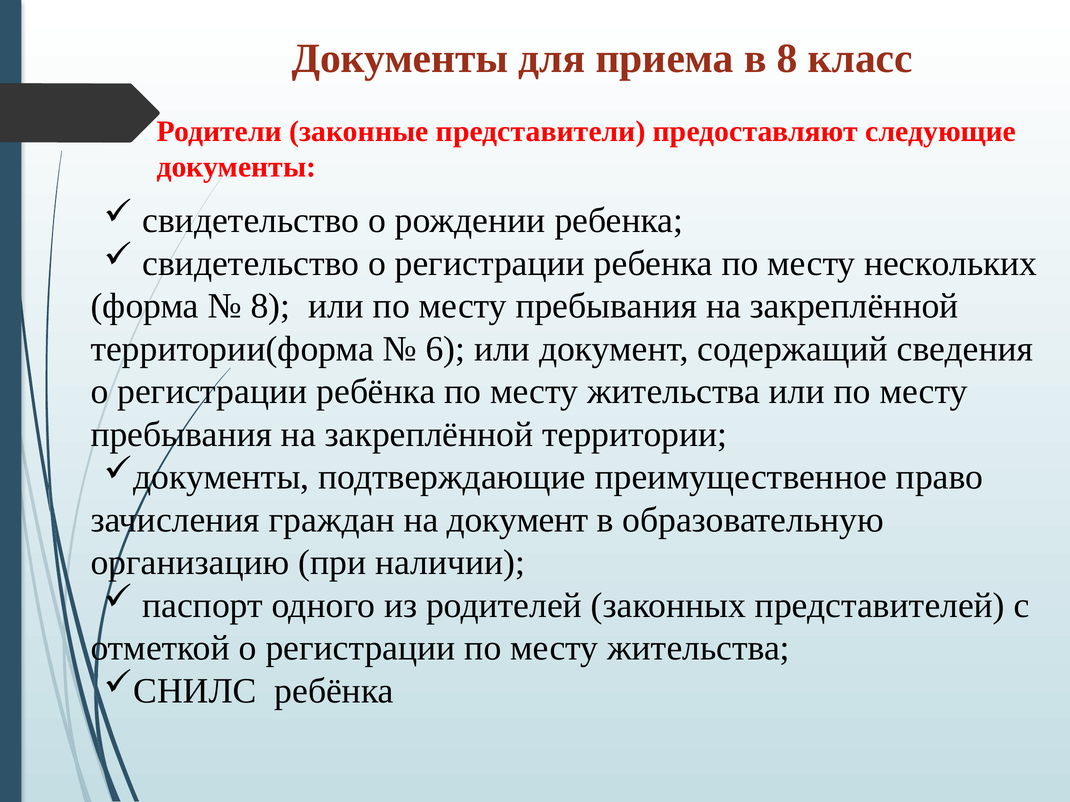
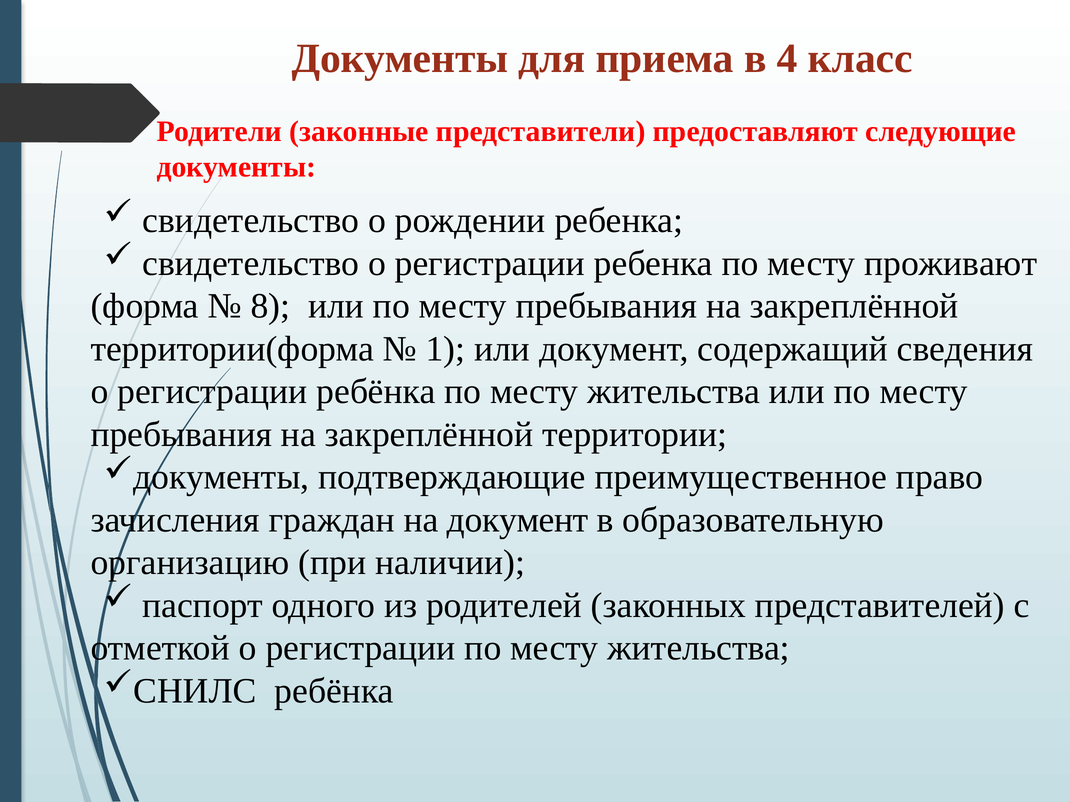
в 8: 8 -> 4 (787, 59)
нескольких: нескольких -> проживают (951, 263)
6: 6 -> 1 (445, 349)
